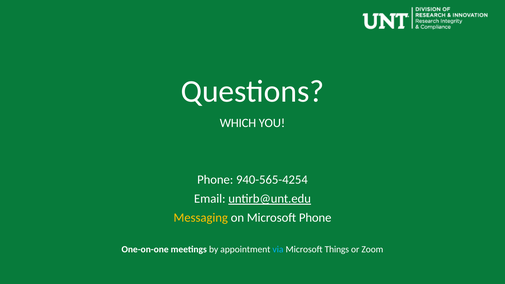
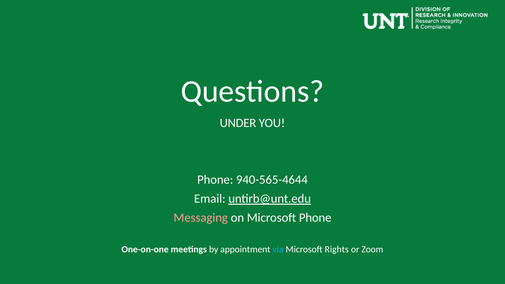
WHICH: WHICH -> UNDER (238, 123)
940-565-4254: 940-565-4254 -> 940-565-4644 (272, 180)
Messaging colour: yellow -> pink (201, 218)
Things: Things -> Rights (337, 249)
